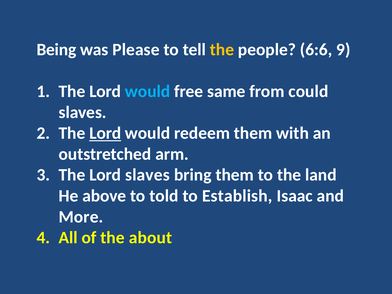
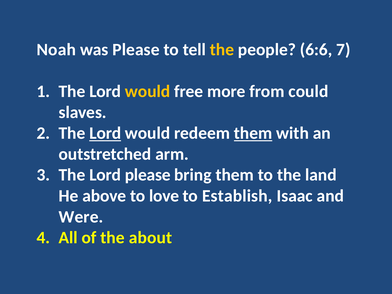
Being: Being -> Noah (56, 50)
9: 9 -> 7 (343, 50)
would colour: light blue -> yellow (148, 91)
same: same -> more (226, 91)
them underline: none -> present (253, 133)
Lord slaves: slaves -> please (148, 175)
told: told -> love (164, 196)
More: More -> Were (81, 217)
